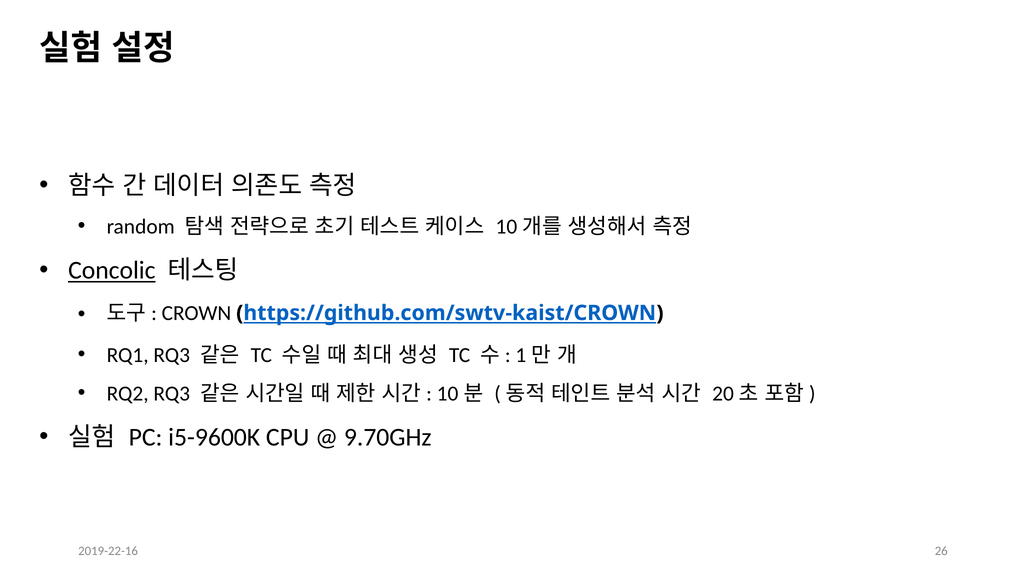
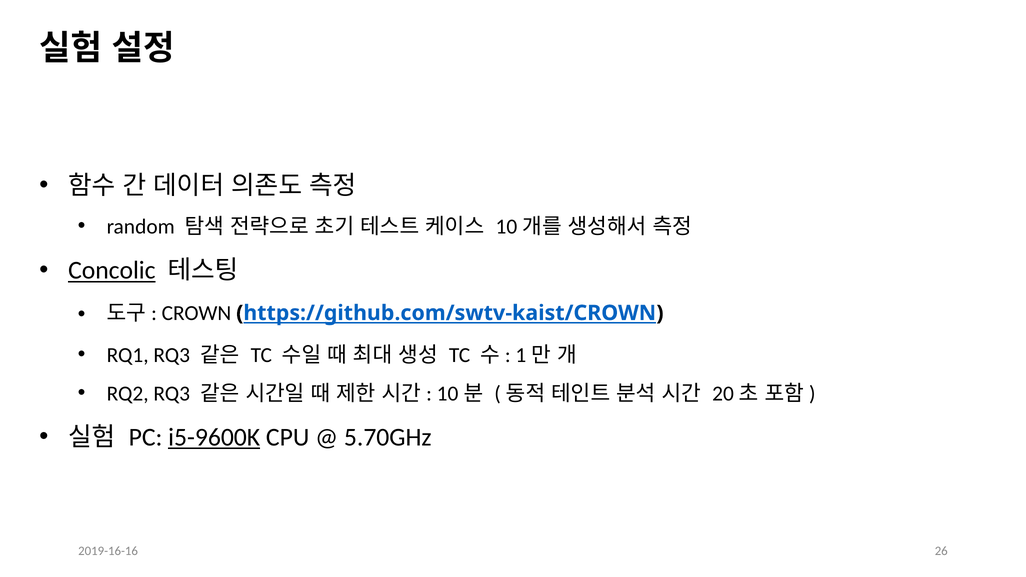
i5-9600K underline: none -> present (214, 438)
9.70GHz: 9.70GHz -> 5.70GHz (388, 438)
2019-22-16: 2019-22-16 -> 2019-16-16 (108, 551)
